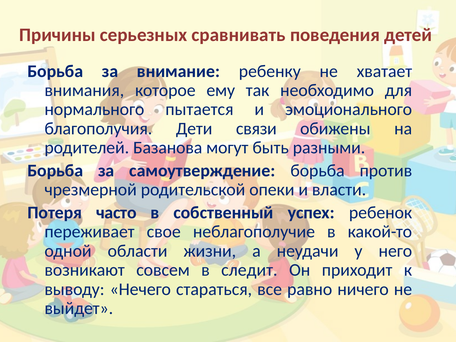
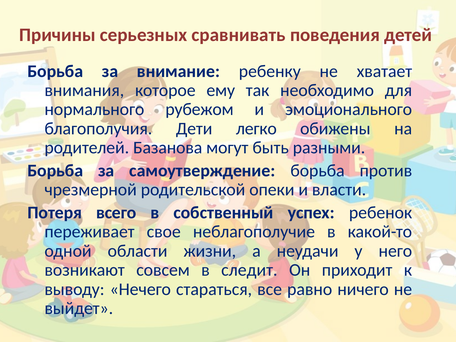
пытается: пытается -> рубежом (200, 109)
связи: связи -> легко (256, 129)
часто: часто -> всего (116, 213)
